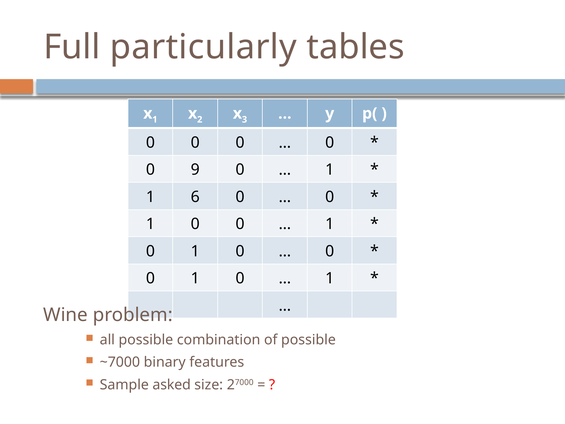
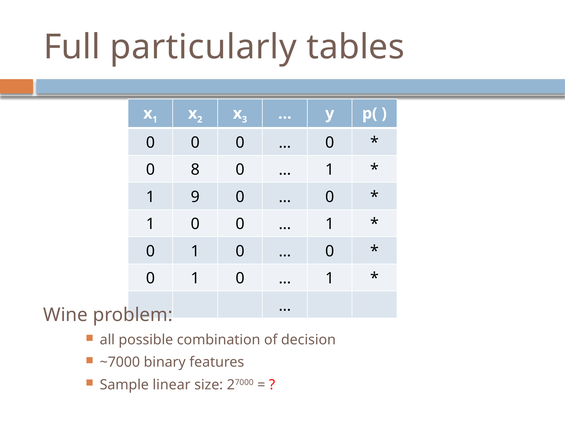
9: 9 -> 8 (195, 170)
6: 6 -> 9 (195, 197)
of possible: possible -> decision (308, 340)
asked: asked -> linear (172, 385)
